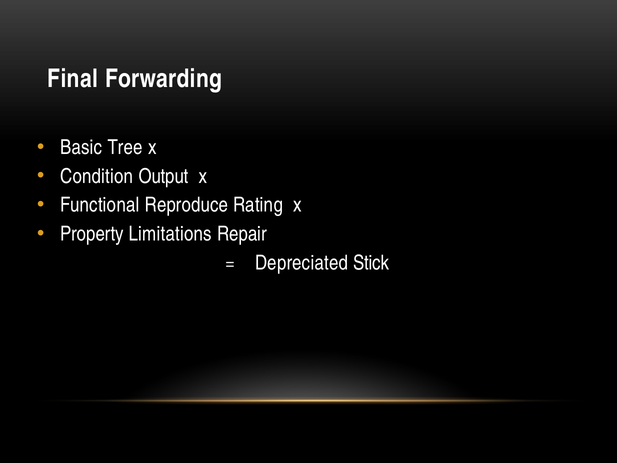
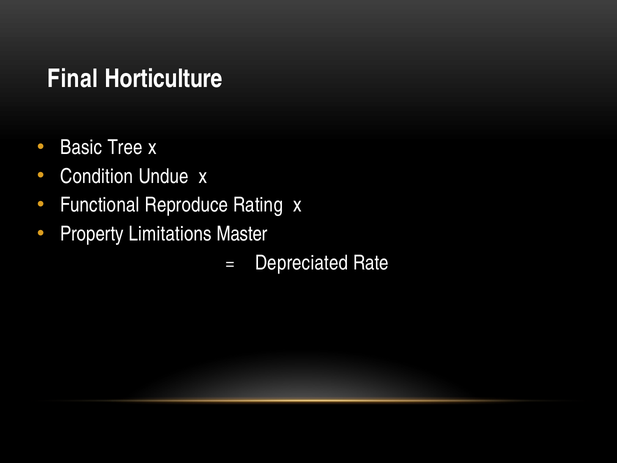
Forwarding: Forwarding -> Horticulture (164, 79)
Output: Output -> Undue (164, 176)
Repair: Repair -> Master (242, 234)
Stick: Stick -> Rate (371, 263)
